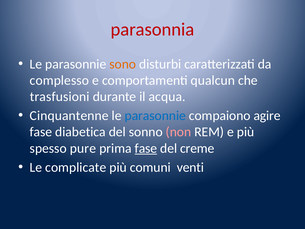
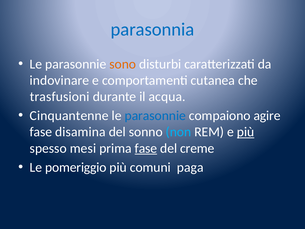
parasonnia colour: red -> blue (152, 30)
complesso: complesso -> indovinare (59, 80)
qualcun: qualcun -> cutanea (213, 80)
diabetica: diabetica -> disamina (80, 132)
non colour: pink -> light blue (178, 132)
più underline: none -> present (246, 132)
pure: pure -> mesi (83, 148)
complicate: complicate -> pomeriggio (76, 167)
venti: venti -> paga (190, 167)
